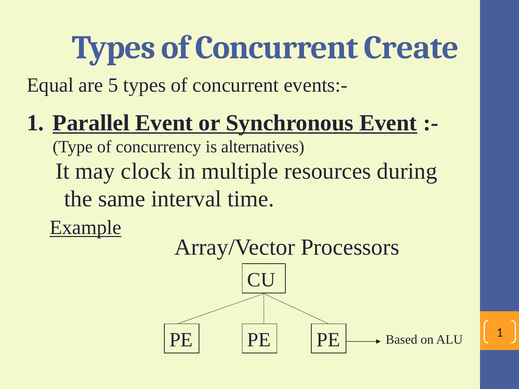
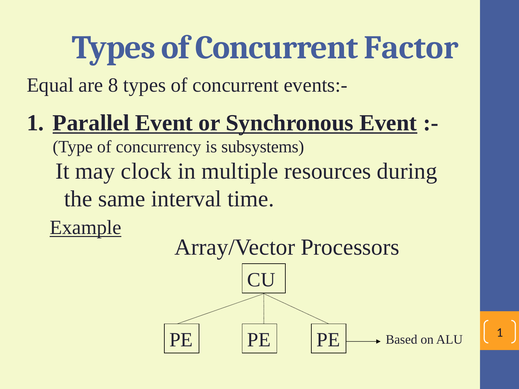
Create: Create -> Factor (411, 48)
5: 5 -> 8 (113, 85)
alternatives: alternatives -> subsystems (263, 147)
